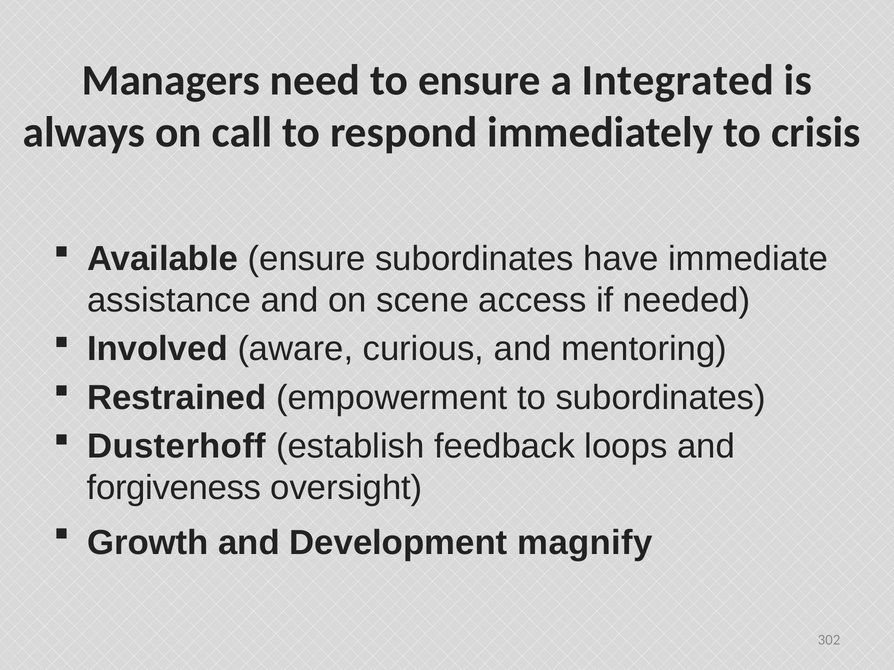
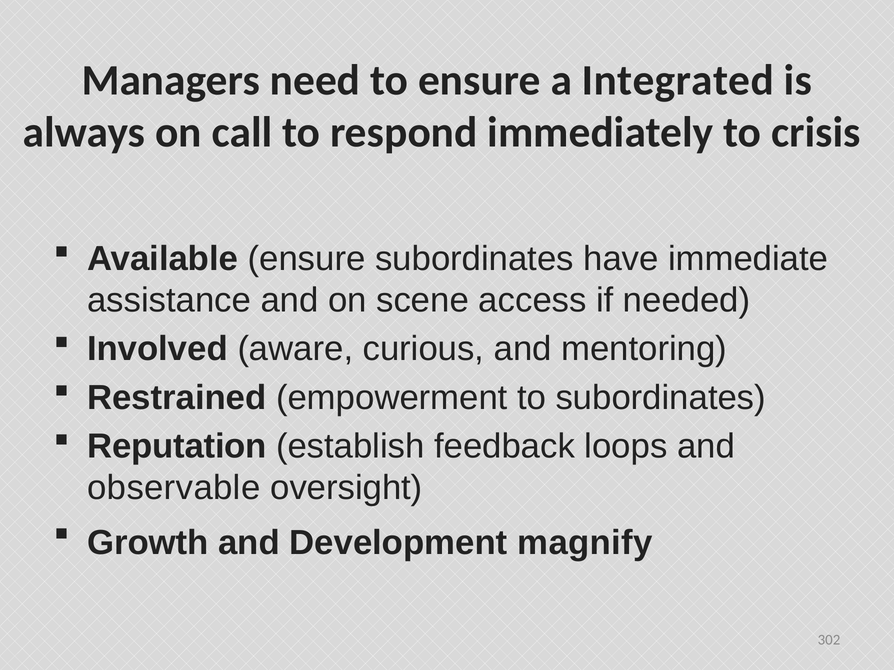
Dusterhoff: Dusterhoff -> Reputation (177, 447)
forgiveness: forgiveness -> observable (174, 488)
